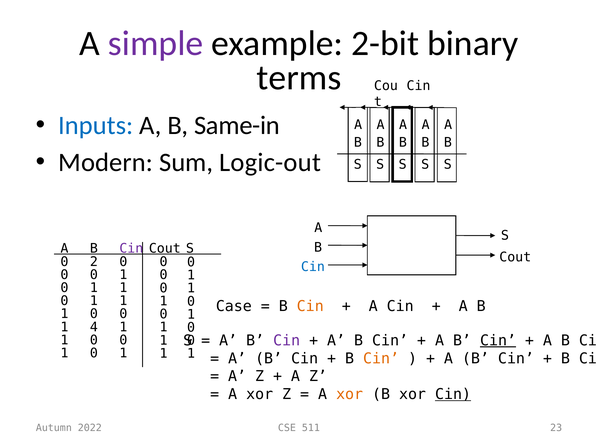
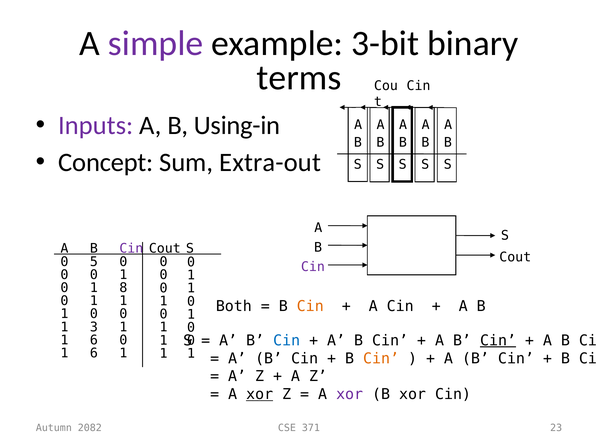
2-bit: 2-bit -> 3-bit (385, 44)
Inputs colour: blue -> purple (96, 125)
Same-in: Same-in -> Using-in (237, 125)
Modern: Modern -> Concept (106, 163)
Logic-out: Logic-out -> Extra-out (270, 163)
2: 2 -> 5 (94, 262)
Cin colour: blue -> purple (313, 267)
1: 1 -> 8 (123, 288)
Case: Case -> Both (234, 307)
4: 4 -> 3 (94, 327)
Cin colour: purple -> blue (287, 341)
0: 0 -> 6 (94, 340)
0: 0 -> 6 (94, 354)
xor underline: none -> present (260, 395)
xor colour: orange -> purple (350, 395)
Cin underline: present -> none (453, 395)
2022: 2022 -> 2082 (90, 428)
511: 511 -> 371 (311, 428)
